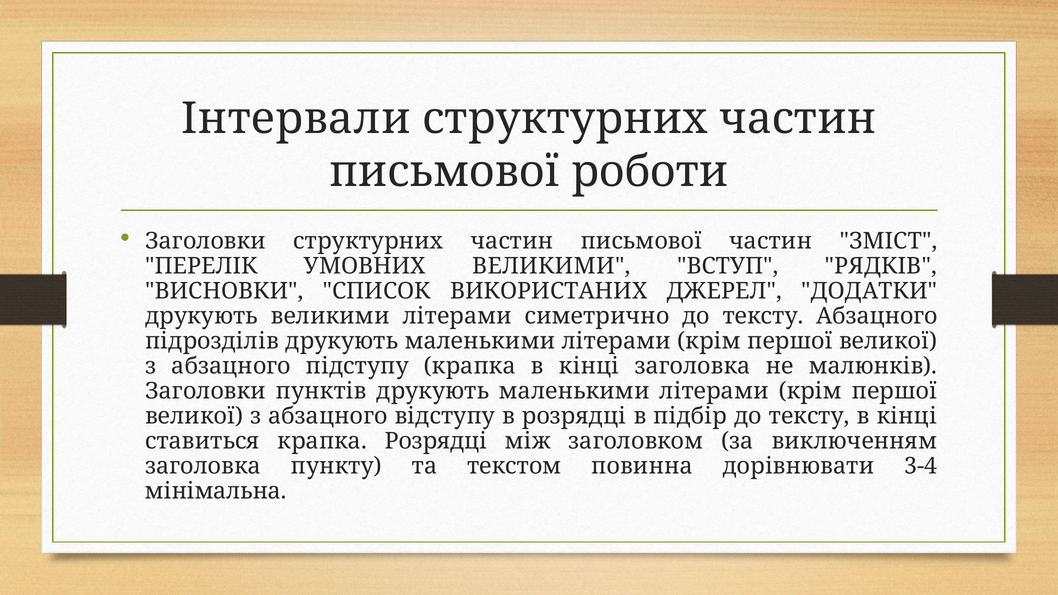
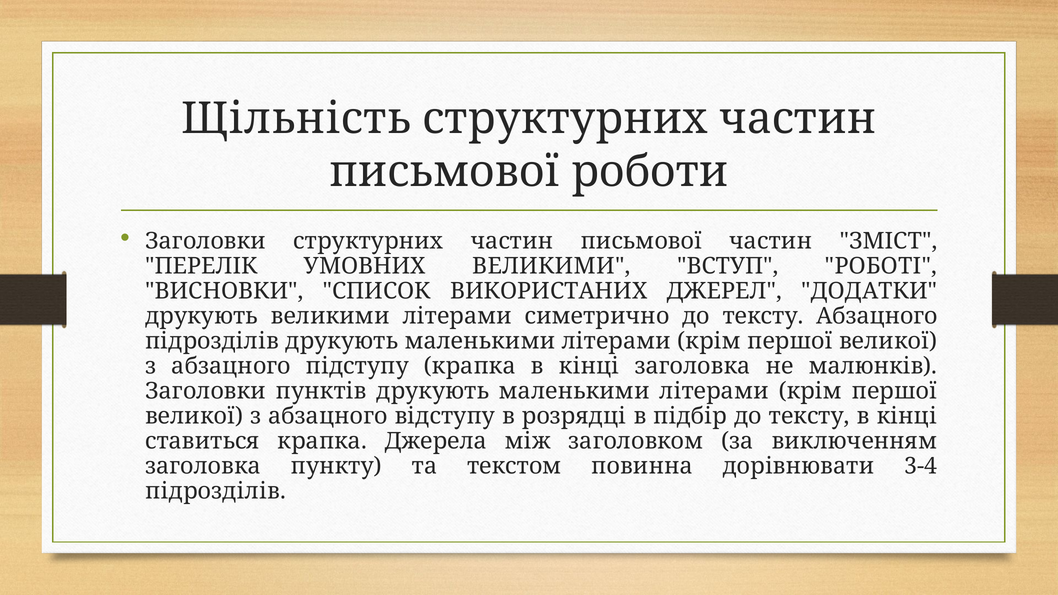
Інтервали: Інтервали -> Щільність (296, 119)
РЯДКІВ: РЯДКІВ -> РОБОТІ (881, 266)
крапка Розрядці: Розрядці -> Джерела (436, 441)
мінімальна: мінімальна -> підрозділів (216, 491)
